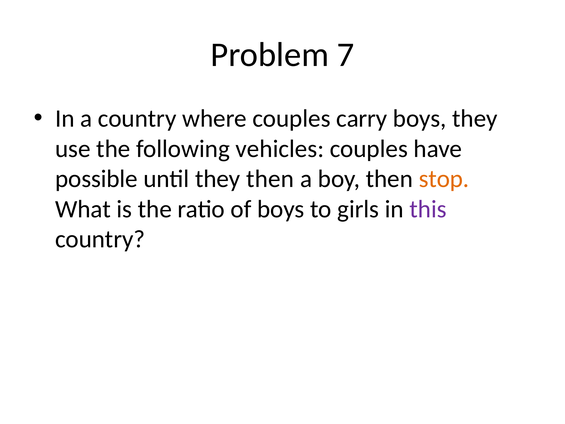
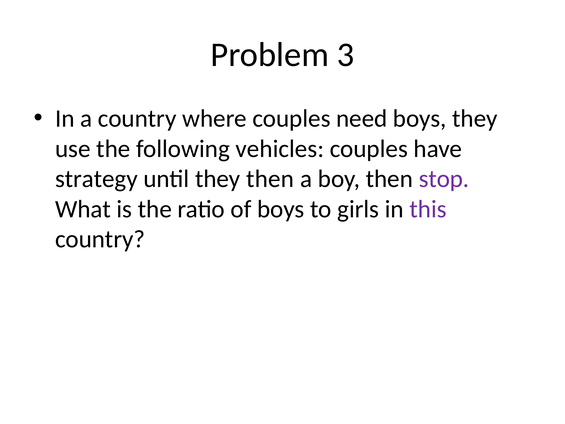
7: 7 -> 3 (345, 55)
carry: carry -> need (362, 119)
possible: possible -> strategy (96, 179)
stop colour: orange -> purple (444, 179)
